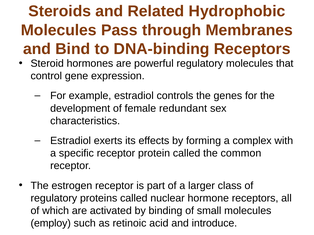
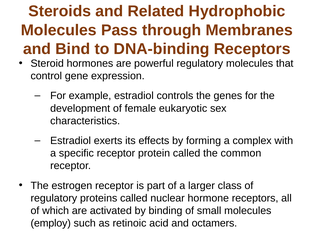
redundant: redundant -> eukaryotic (183, 109)
introduce: introduce -> octamers (214, 224)
